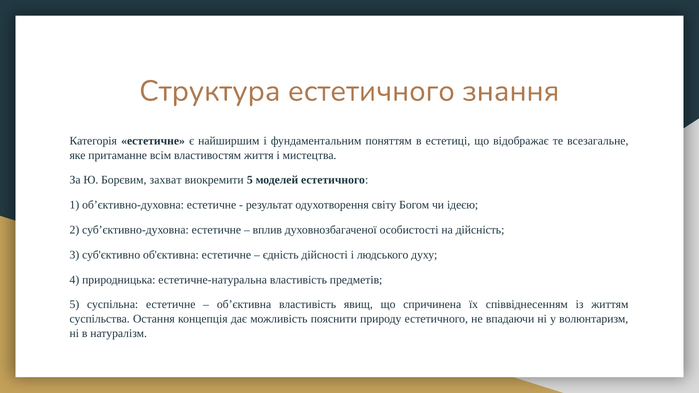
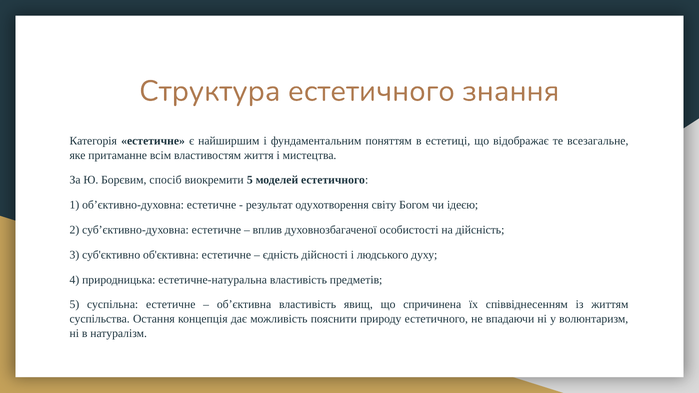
захват: захват -> спосіб (166, 180)
